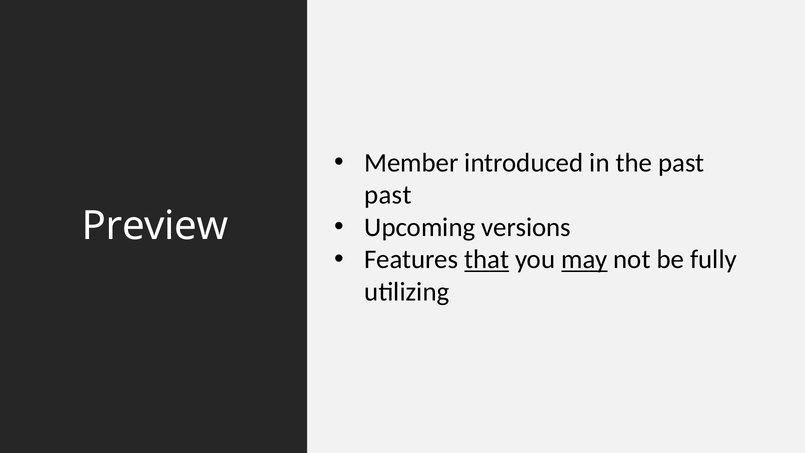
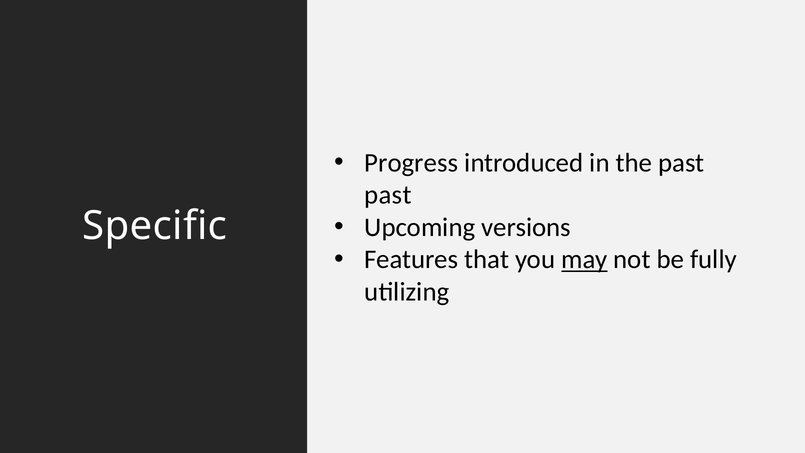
Member: Member -> Progress (411, 163)
Preview: Preview -> Specific (155, 226)
that underline: present -> none (487, 259)
